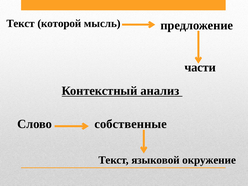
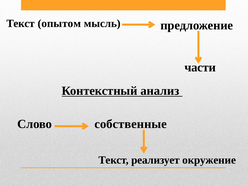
которой: которой -> опытом (59, 23)
языковой: языковой -> реализует (156, 160)
